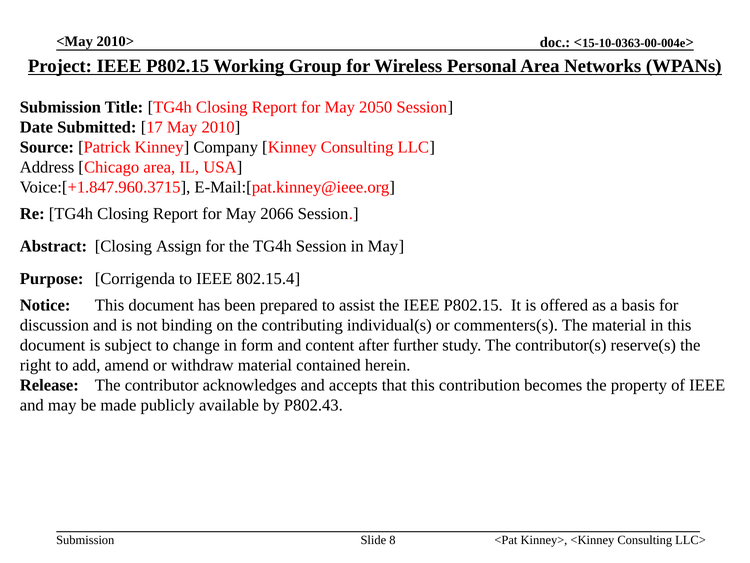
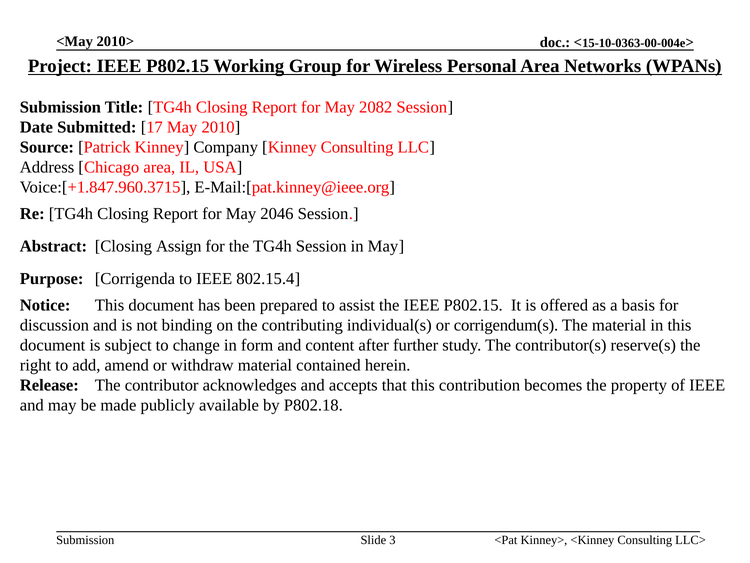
2050: 2050 -> 2082 (376, 107)
2066: 2066 -> 2046 (277, 214)
commenters(s: commenters(s -> corrigendum(s (506, 325)
P802.43: P802.43 -> P802.18 (313, 405)
8: 8 -> 3 (392, 539)
